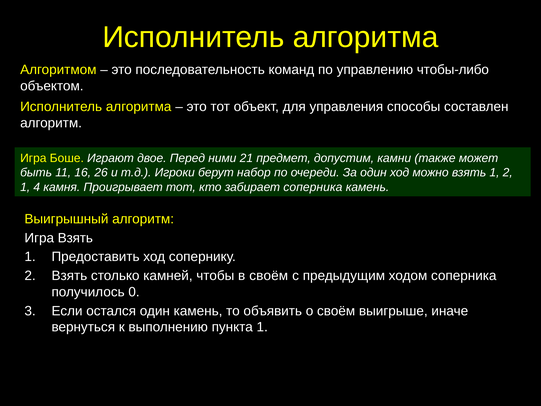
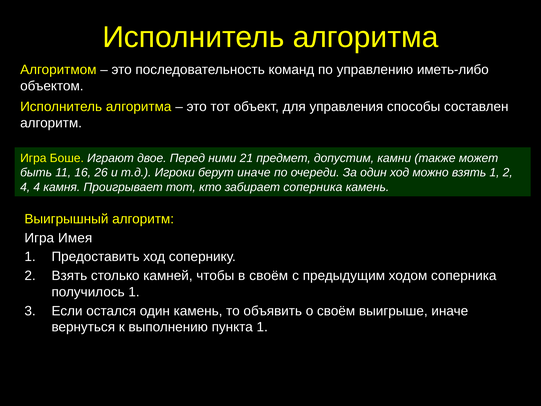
чтобы-либо: чтобы-либо -> иметь-либо (453, 70)
берут набор: набор -> иначе (254, 173)
1: 1 -> 4 (25, 187)
Игра Взять: Взять -> Имея (75, 238)
получилось 0: 0 -> 1 (134, 292)
